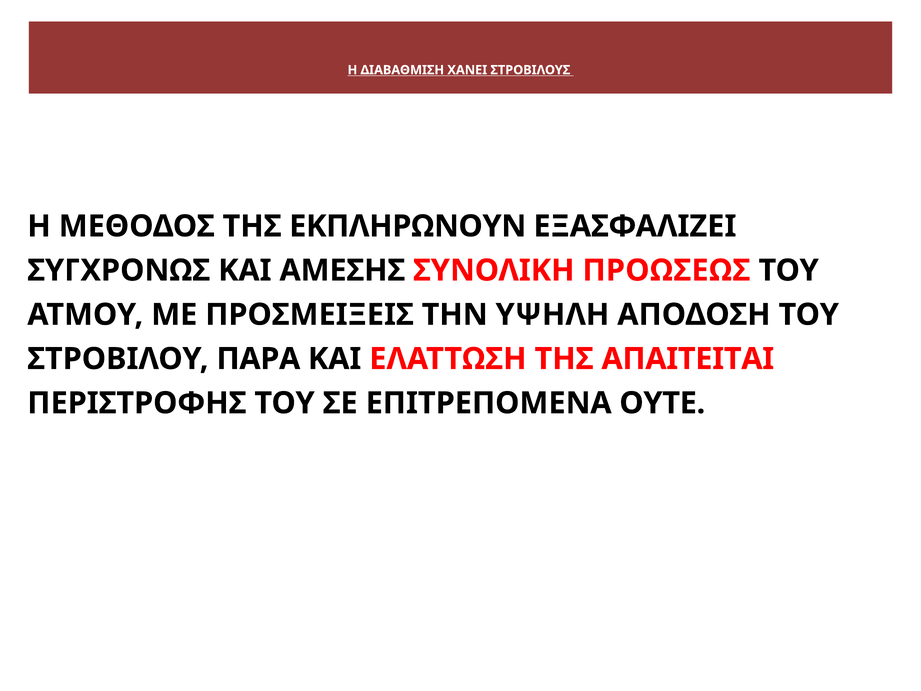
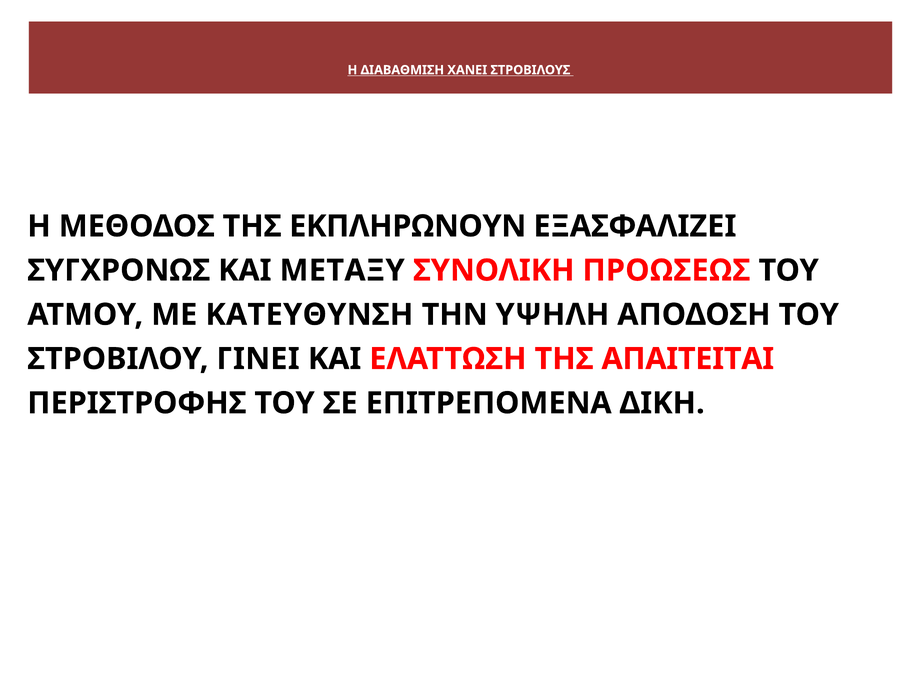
ΑΜΕΣΗΣ: ΑΜΕΣΗΣ -> ΜΕΤΑΞΥ (342, 270)
ΠΡΟΣΜΕΙΞΕΙΣ: ΠΡΟΣΜΕΙΞΕΙΣ -> ΚΑΤΕΥΘΥΝΣΗ (309, 315)
ΠΑΡΑ: ΠΑΡΑ -> ΓΙΝΕΙ (258, 359)
ΟΥΤΕ: ΟΥΤΕ -> ΔΙΚΗ (662, 403)
